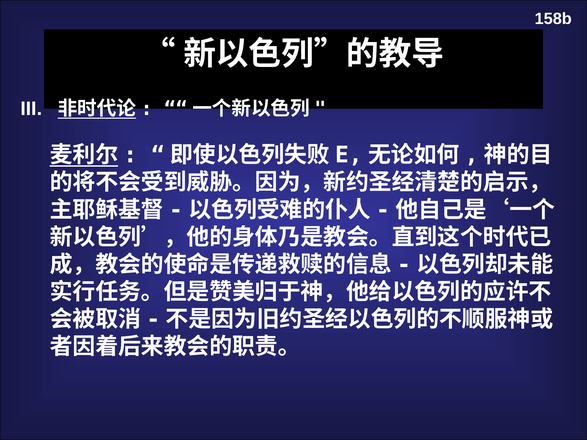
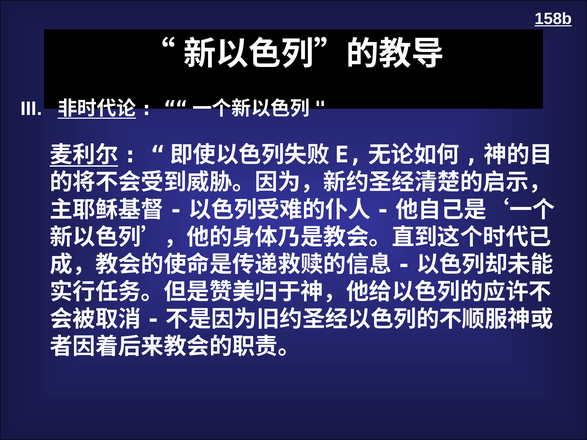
158b underline: none -> present (553, 19)
